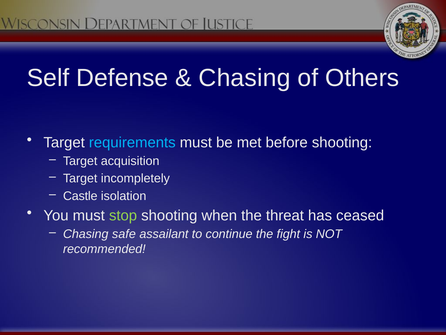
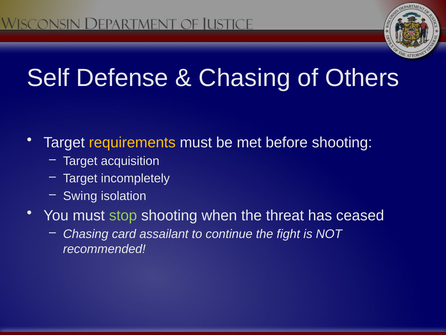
requirements colour: light blue -> yellow (132, 142)
Castle: Castle -> Swing (80, 196)
safe: safe -> card (124, 234)
